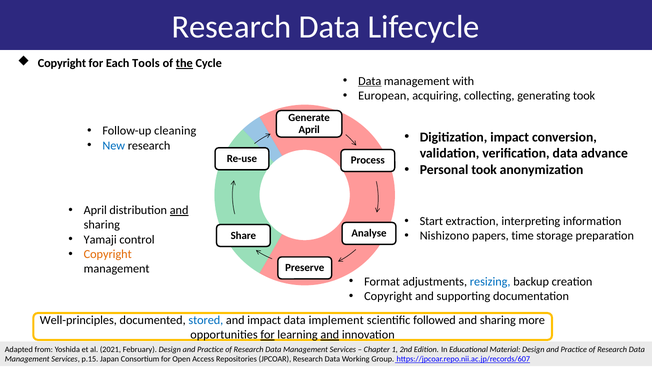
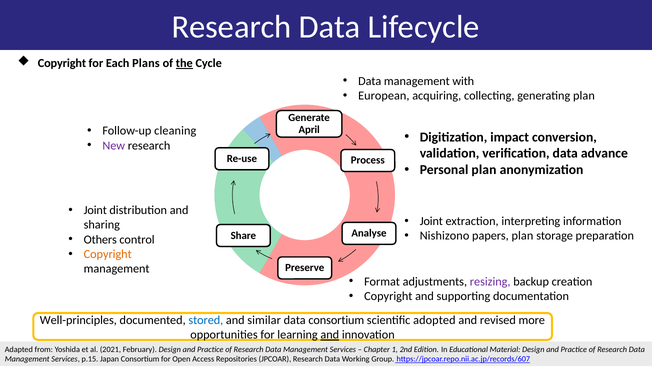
Tools: Tools -> Plans (146, 63)
Data underline: present -> none (370, 81)
generating took: took -> plan (584, 96)
New colour: blue -> purple (114, 145)
Personal took: took -> plan (484, 170)
April: April -> Joint (95, 210)
and underline: present -> none (179, 210)
Start: Start -> Joint (431, 221)
papers time: time -> plan (522, 236)
Yamaji: Yamaji -> Others (100, 239)
resizing colour: blue -> purple (490, 281)
and impact: impact -> similar (264, 320)
data implement: implement -> consortium (336, 320)
followed: followed -> adopted (434, 320)
sharing: sharing -> revised (498, 320)
for underline: present -> none (268, 334)
